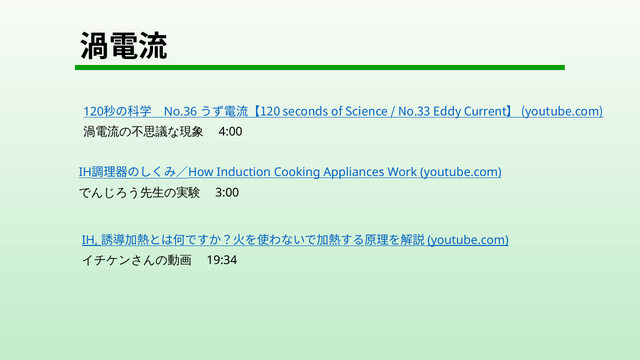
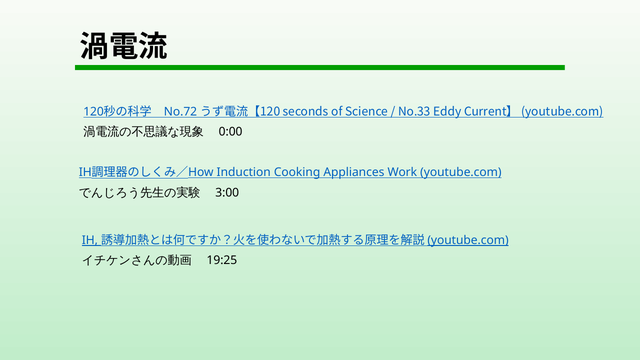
No.36: No.36 -> No.72 (180, 112)
4:00: 4:00 -> 0:00 (231, 132)
19:34: 19:34 -> 19:25 (222, 260)
